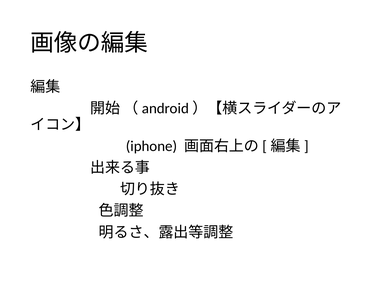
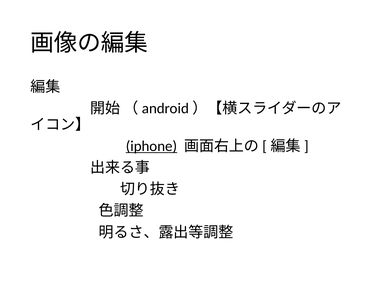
iphone underline: none -> present (151, 146)
